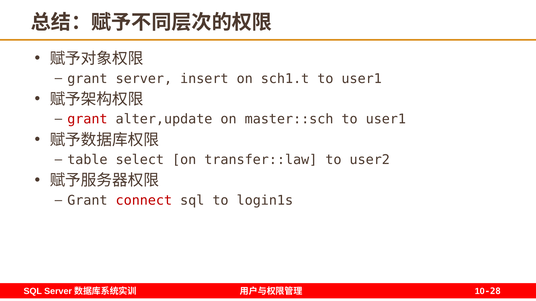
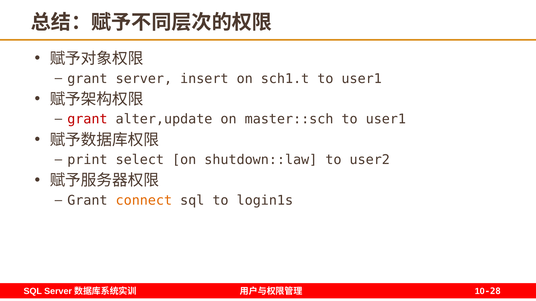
table: table -> print (87, 160)
transfer::law: transfer::law -> shutdown::law (261, 160)
connect colour: red -> orange (144, 201)
